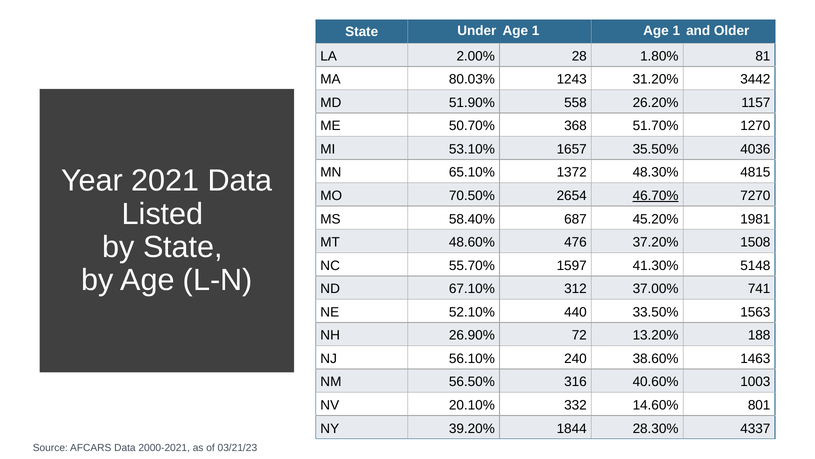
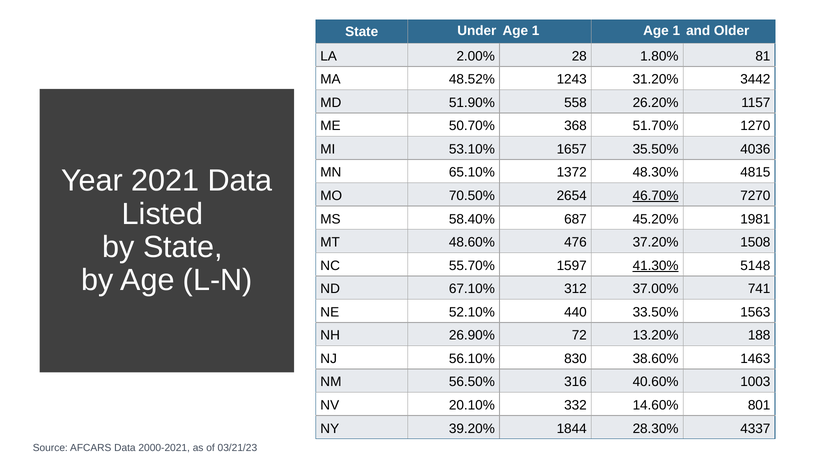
80.03%: 80.03% -> 48.52% (472, 79)
41.30% underline: none -> present (656, 265)
240: 240 -> 830 (575, 358)
